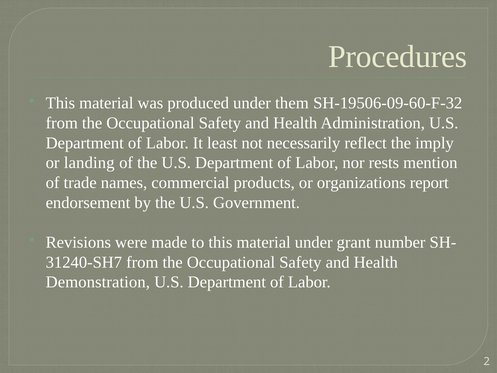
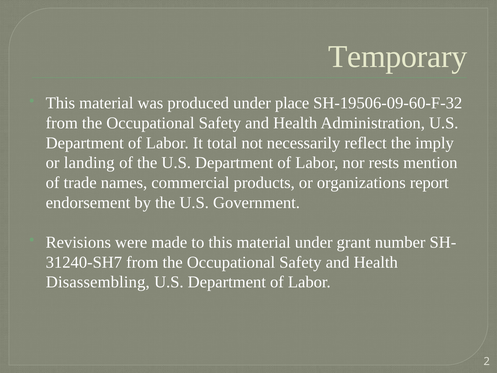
Procedures: Procedures -> Temporary (398, 57)
them: them -> place (292, 103)
least: least -> total (222, 143)
Demonstration: Demonstration -> Disassembling (98, 282)
